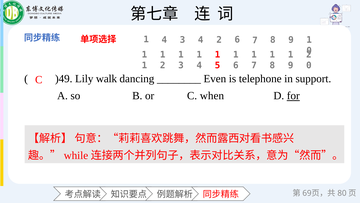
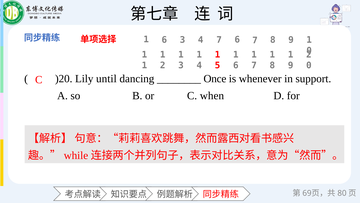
4: 4 -> 6 (164, 40)
4 2: 2 -> 7 (219, 40)
)49: )49 -> )20 (64, 78)
walk: walk -> until (106, 78)
Even: Even -> Once (215, 78)
telephone: telephone -> whenever (260, 78)
for underline: present -> none (293, 96)
